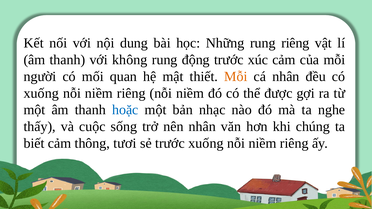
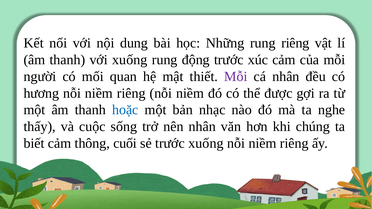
với không: không -> xuống (130, 60)
Mỗi colour: orange -> purple (236, 77)
xuống: xuống -> hương (41, 93)
tươi: tươi -> cuối (125, 144)
